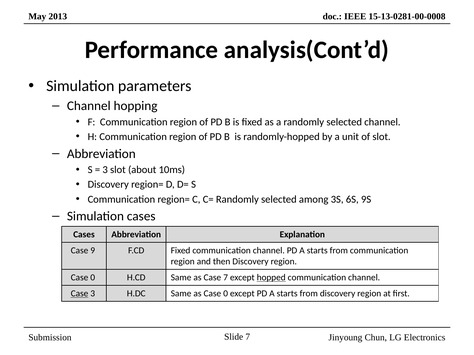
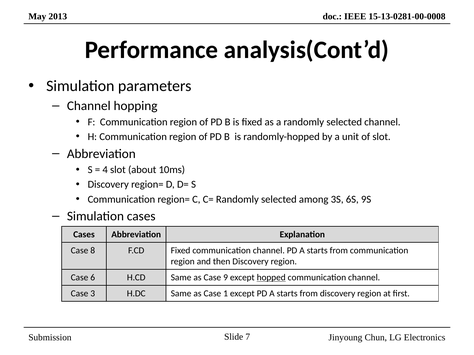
3: 3 -> 4 (105, 170)
9: 9 -> 8 (93, 251)
0: 0 -> 6 (93, 278)
Case 7: 7 -> 9 (226, 278)
Case underline: present -> none (80, 294)
as Case 0: 0 -> 1 (226, 294)
